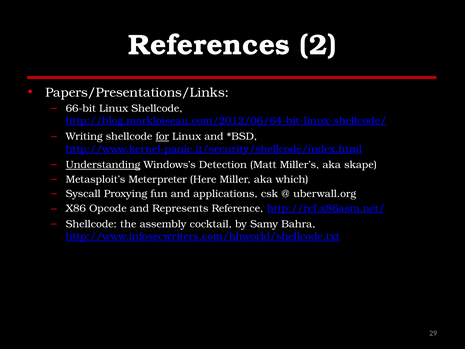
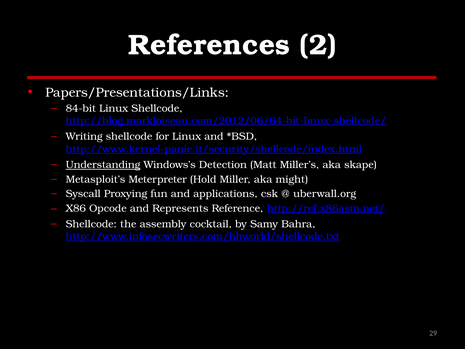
66-bit: 66-bit -> 84-bit (81, 108)
for underline: present -> none (162, 136)
Here: Here -> Hold (203, 179)
which: which -> might (292, 179)
